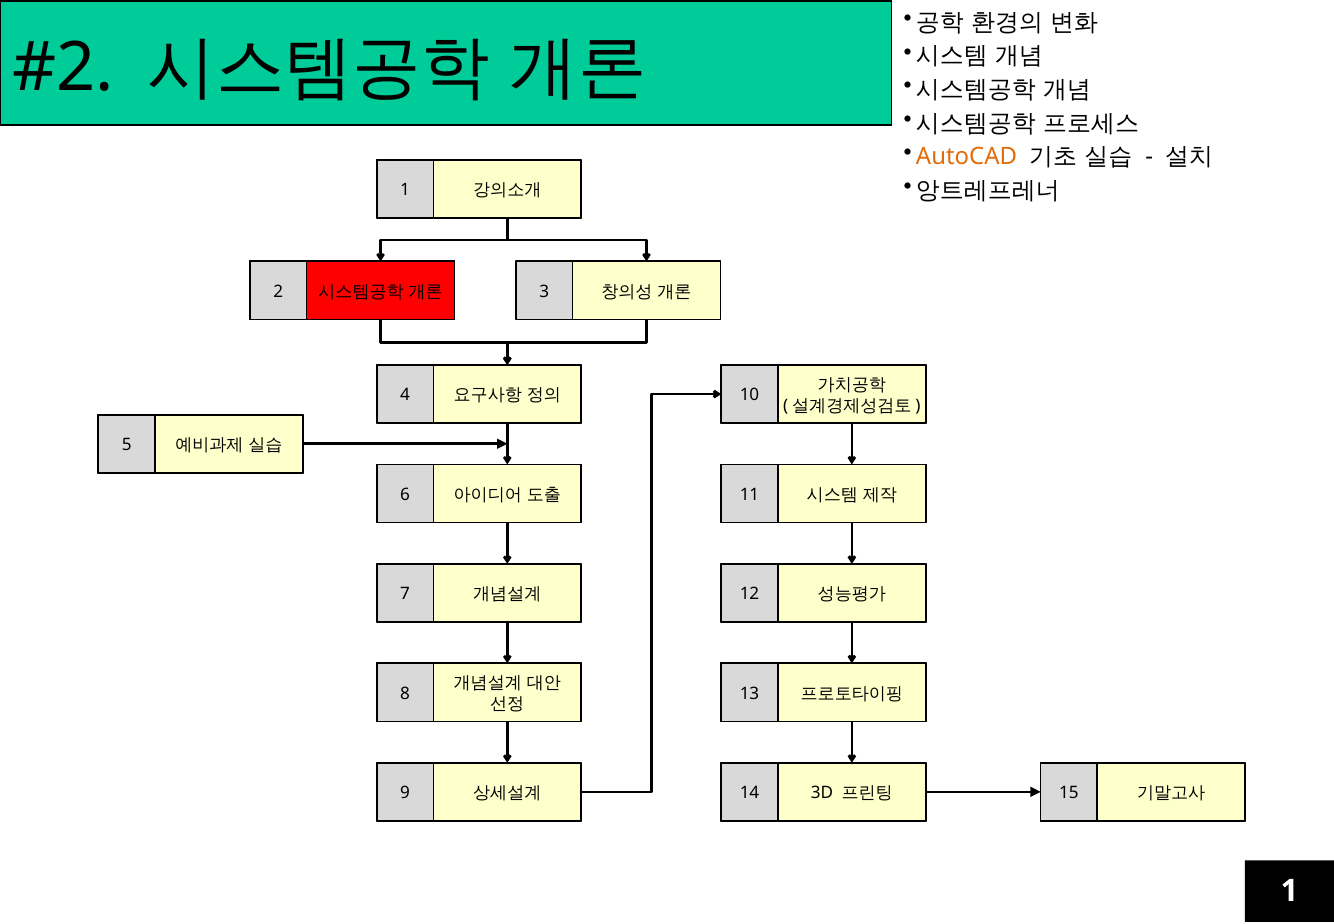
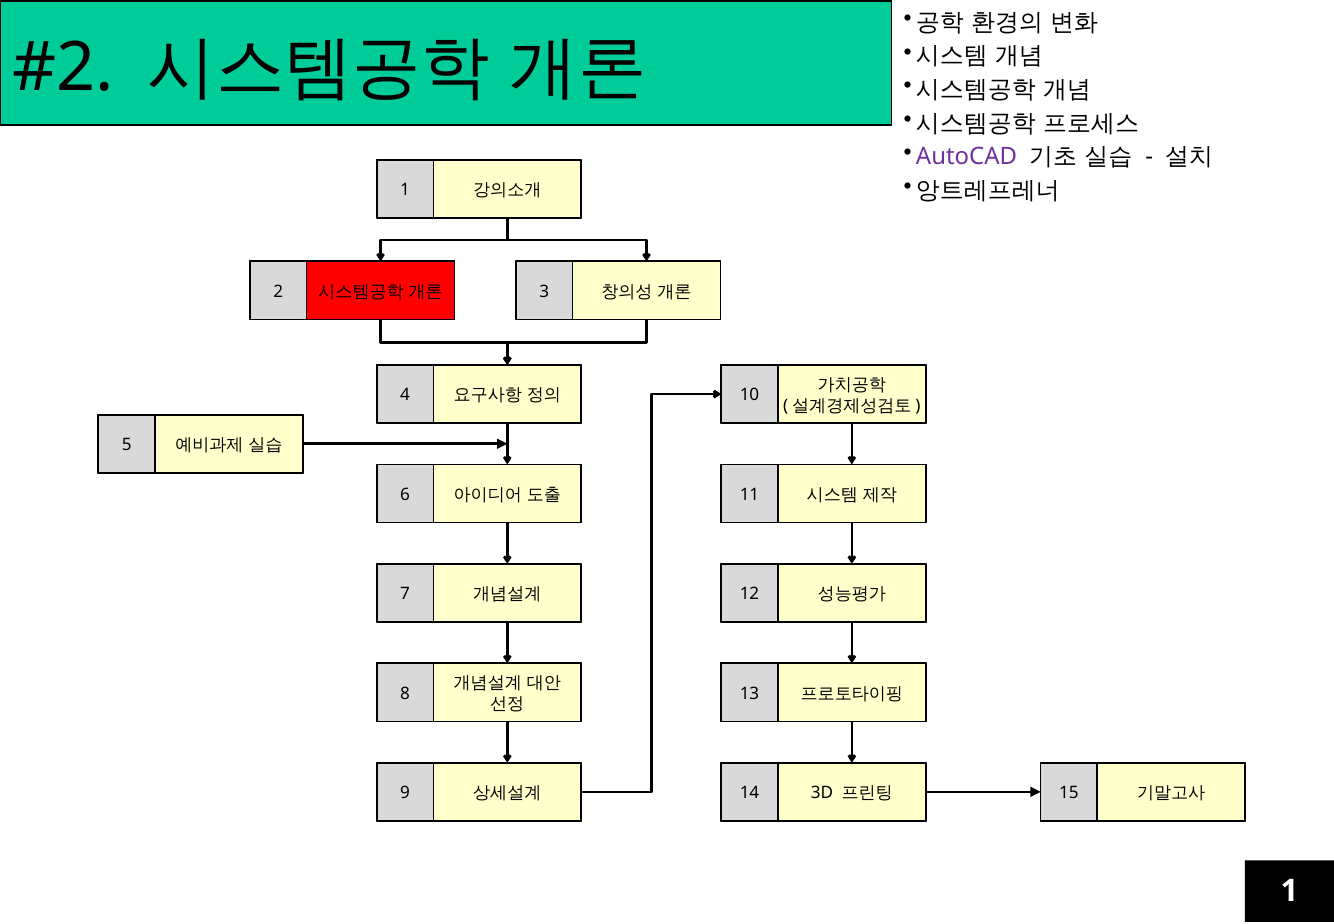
AutoCAD colour: orange -> purple (967, 157)
